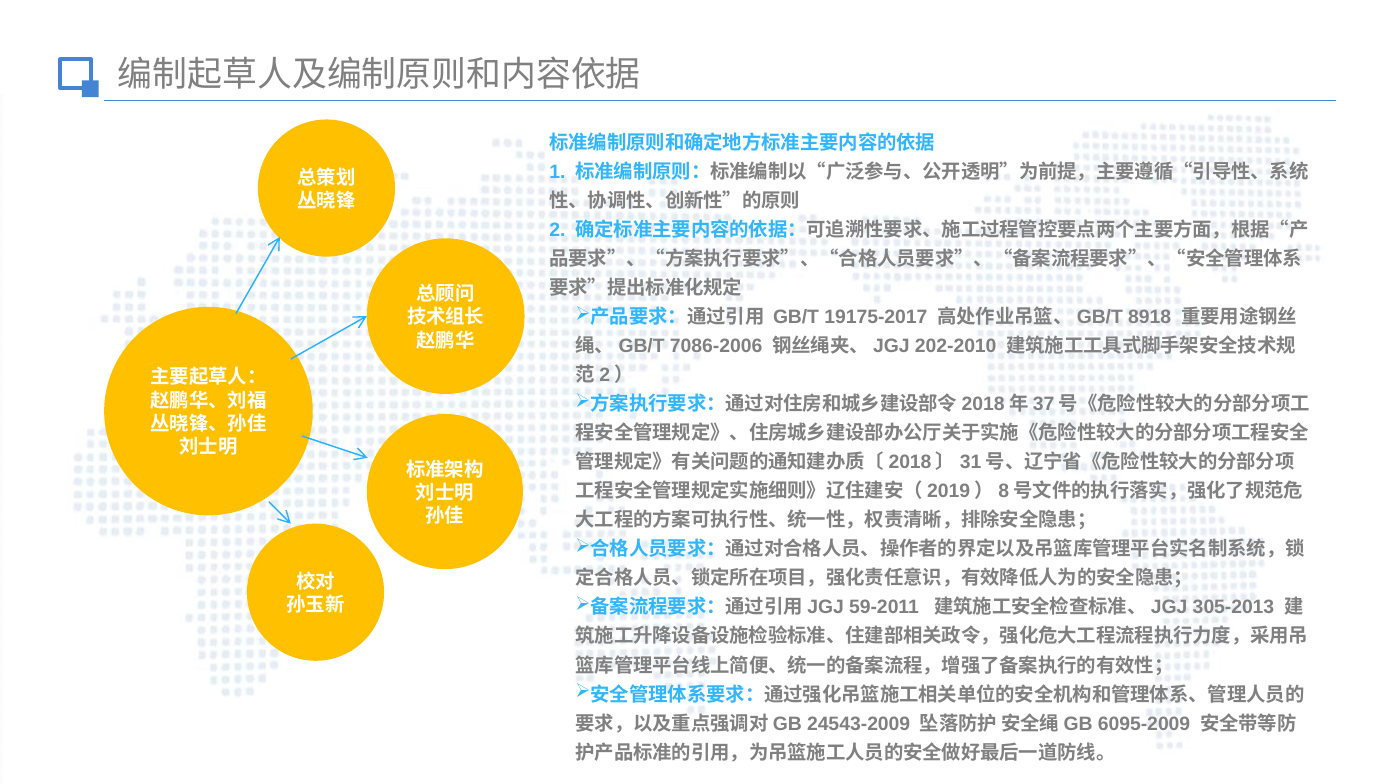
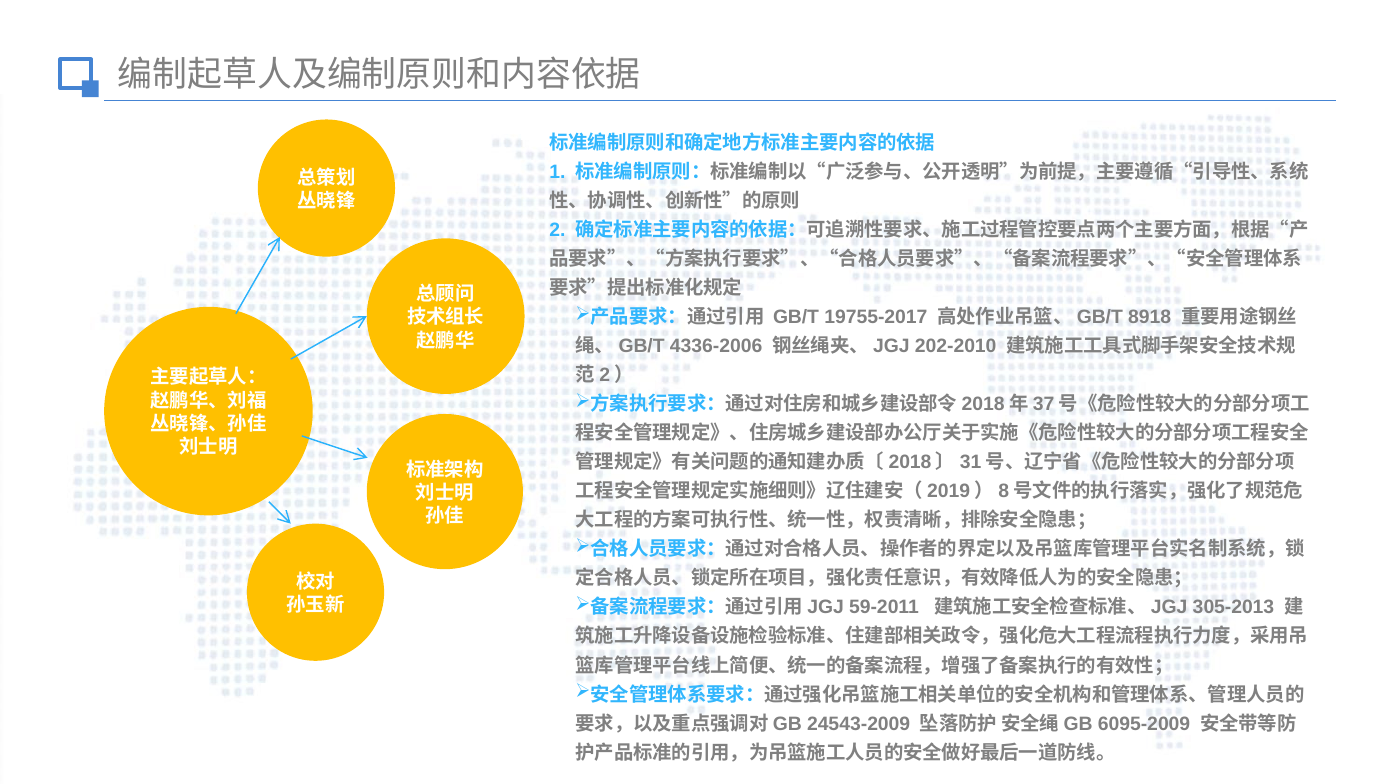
19175-2017: 19175-2017 -> 19755-2017 (876, 317)
7086-2006: 7086-2006 -> 4336-2006 (716, 346)
